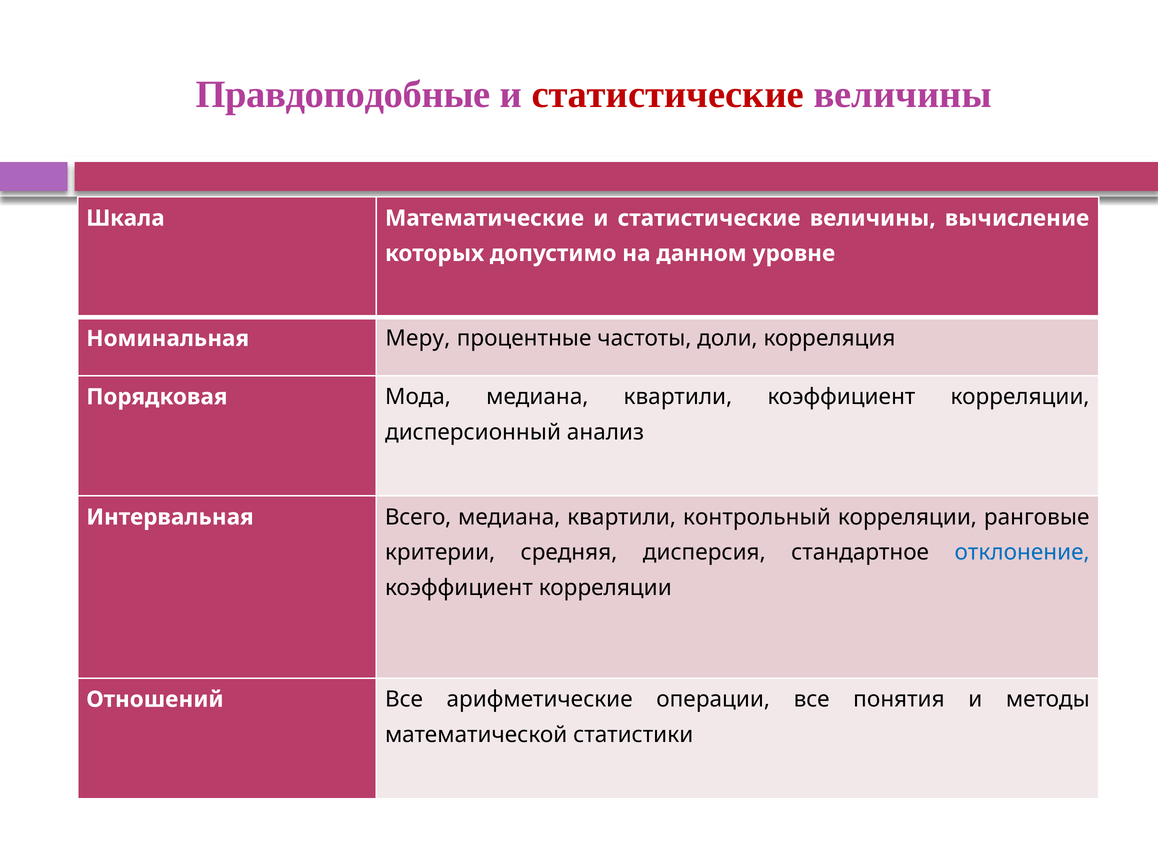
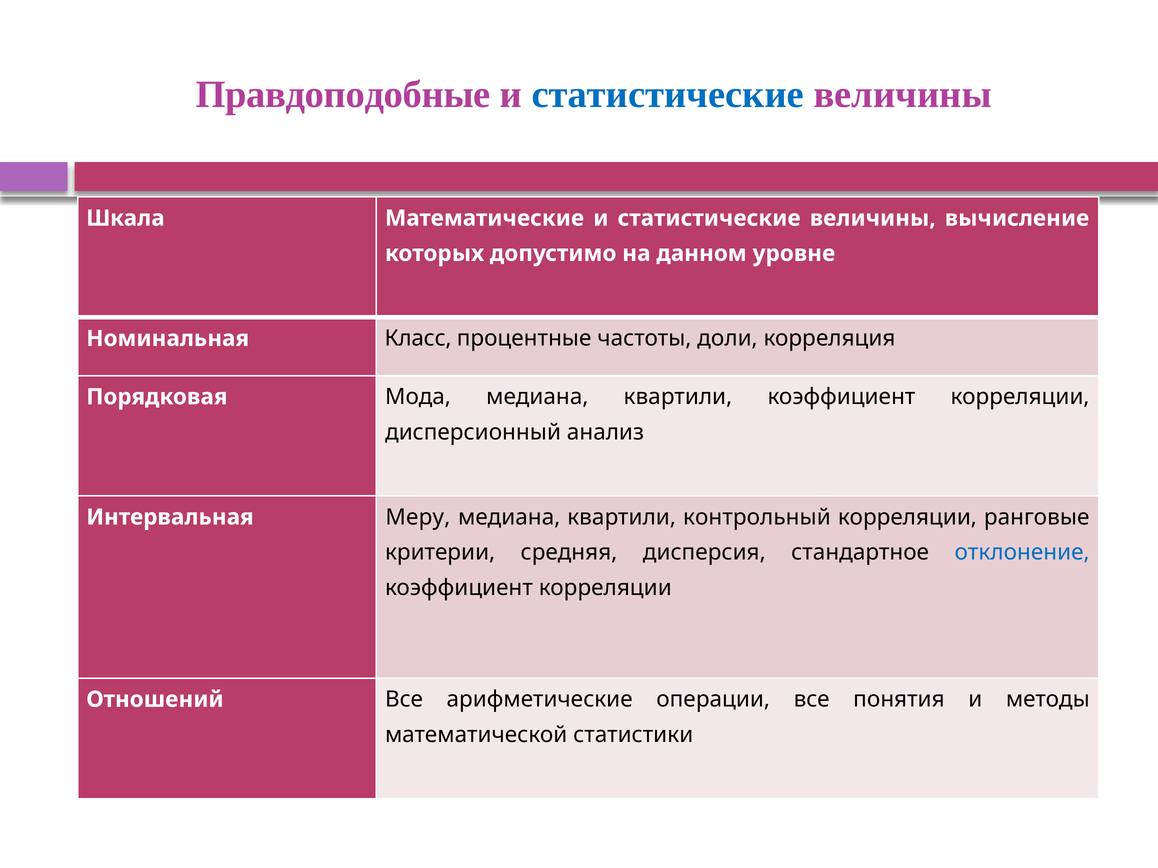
статистические colour: red -> blue (668, 94)
Меру: Меру -> Класс (418, 339)
Всего: Всего -> Меру (418, 517)
